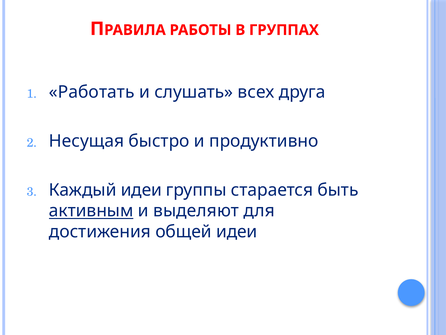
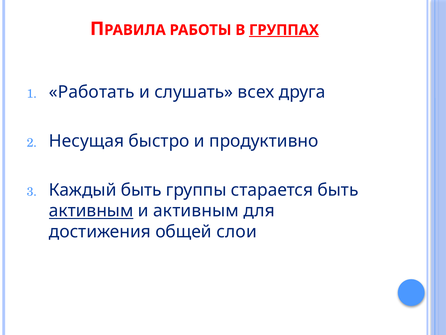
ГРУППАХ underline: none -> present (284, 30)
Каждый идеи: идеи -> быть (141, 190)
и выделяют: выделяют -> активным (196, 211)
общей идеи: идеи -> слои (237, 231)
